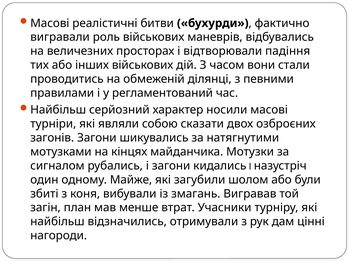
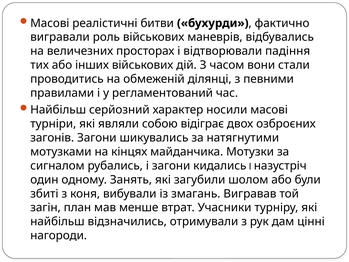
сказати: сказати -> відіграє (202, 124)
Майже: Майже -> Занять (131, 180)
